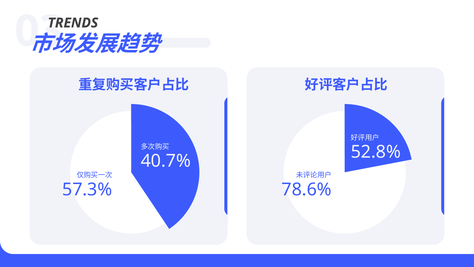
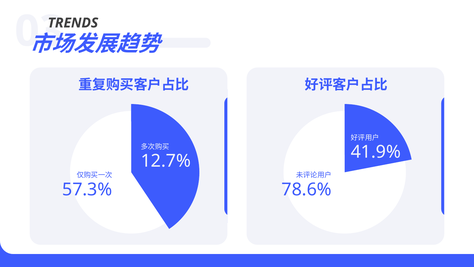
52.8%: 52.8% -> 41.9% (376, 152)
40.7%: 40.7% -> 12.7% (166, 161)
